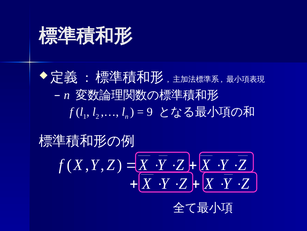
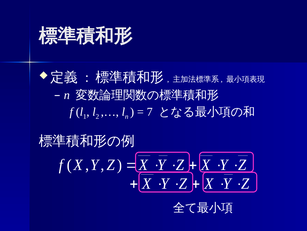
9: 9 -> 7 (150, 112)
